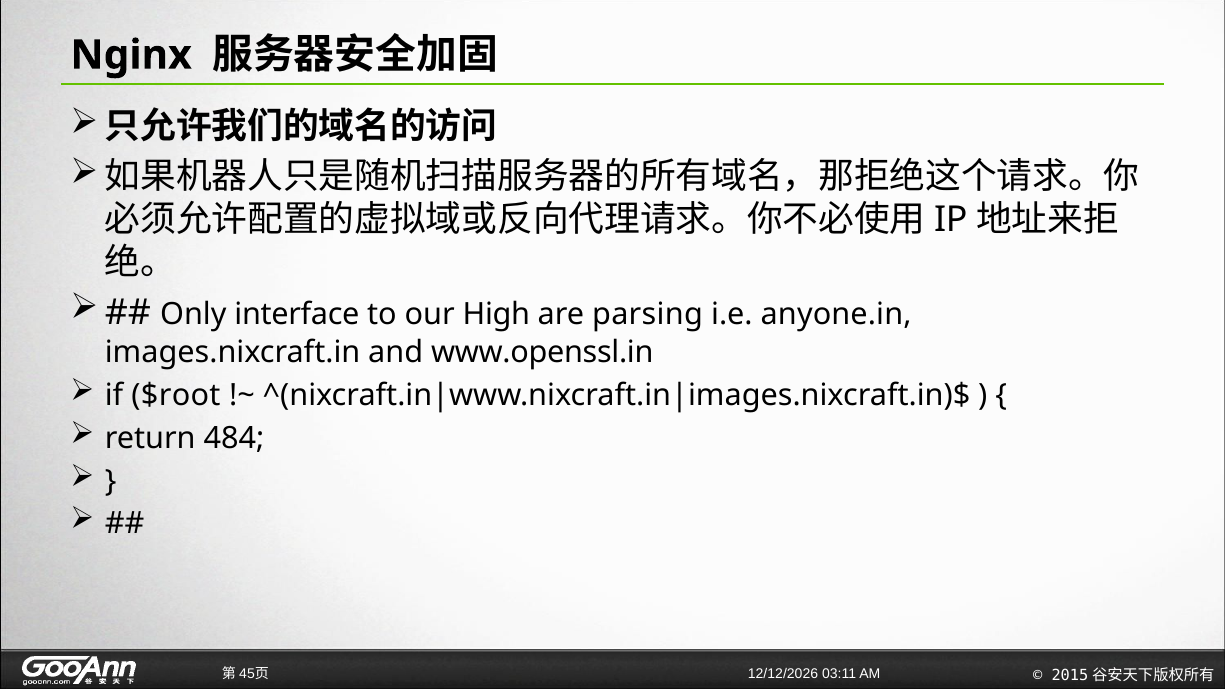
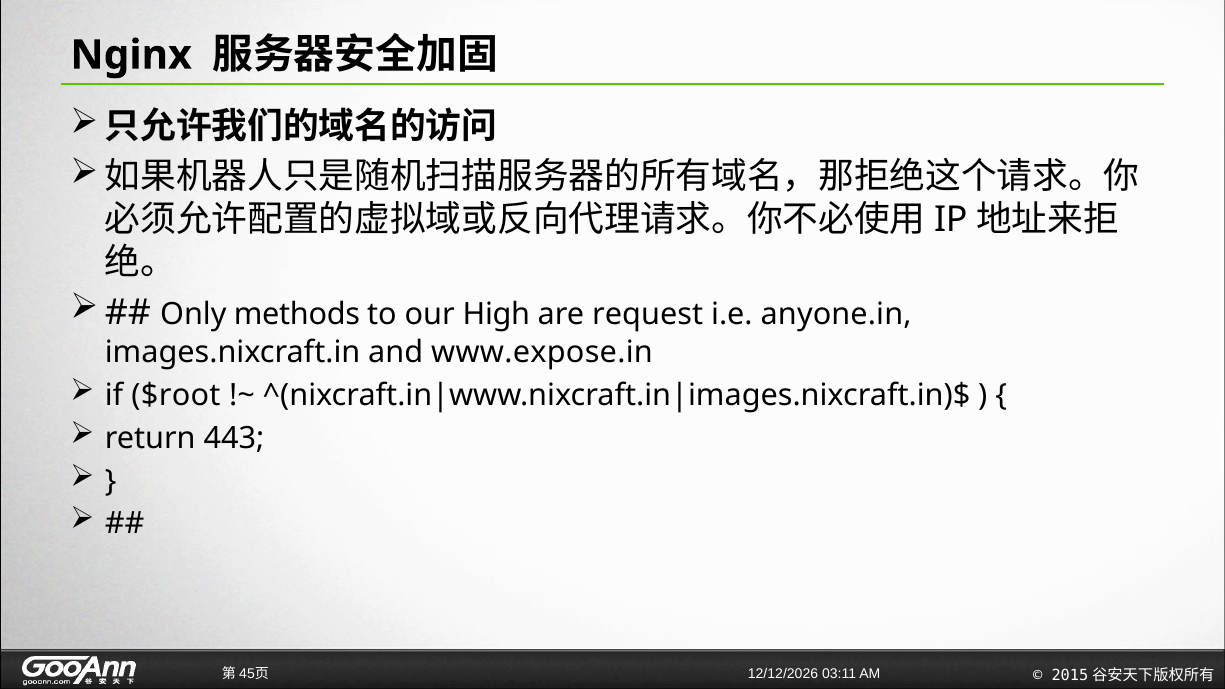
interface: interface -> methods (297, 315)
parsing: parsing -> request (648, 315)
www.openssl.in: www.openssl.in -> www.expose.in (542, 352)
484: 484 -> 443 (234, 438)
